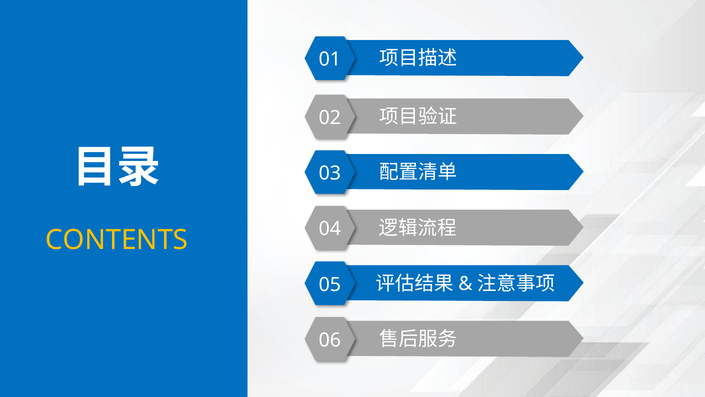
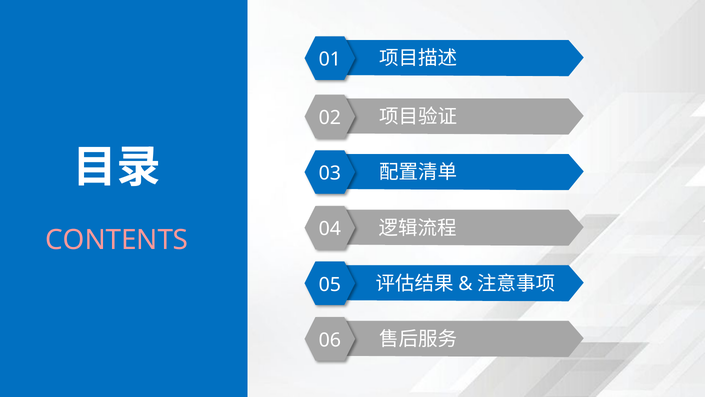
CONTENTS colour: yellow -> pink (117, 240)
